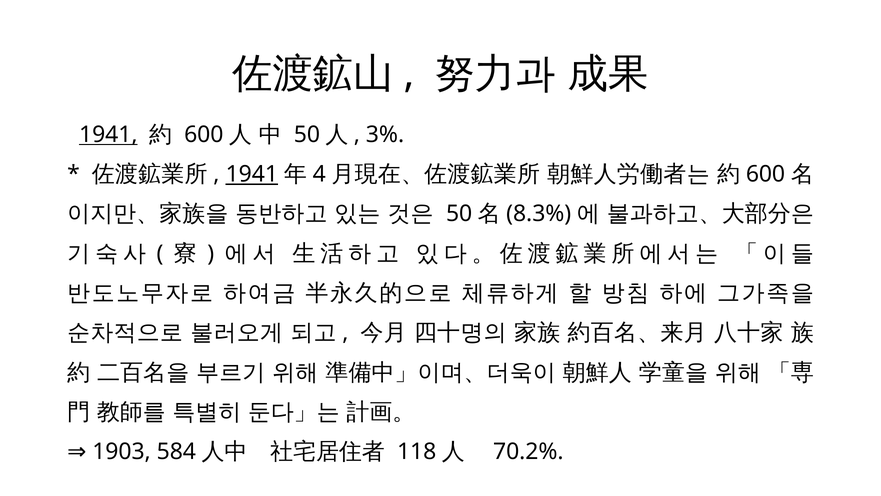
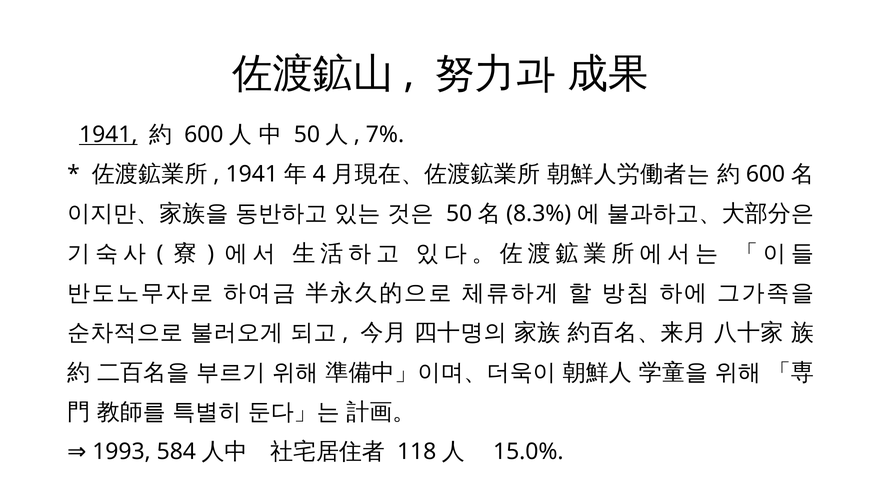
3%: 3% -> 7% (385, 134)
1941 underline: present -> none (252, 174)
1903: 1903 -> 1993 (122, 451)
70.2%: 70.2% -> 15.0% (528, 451)
